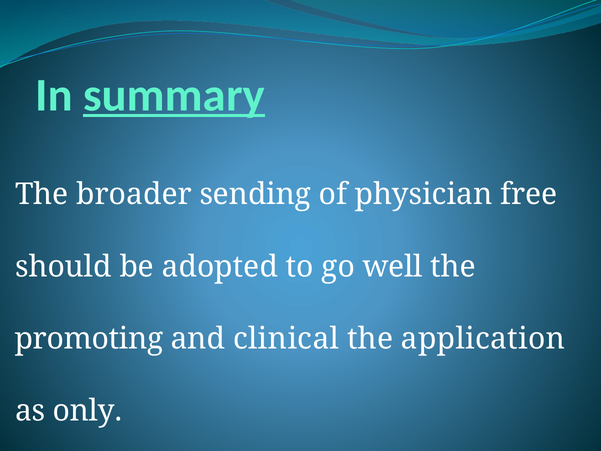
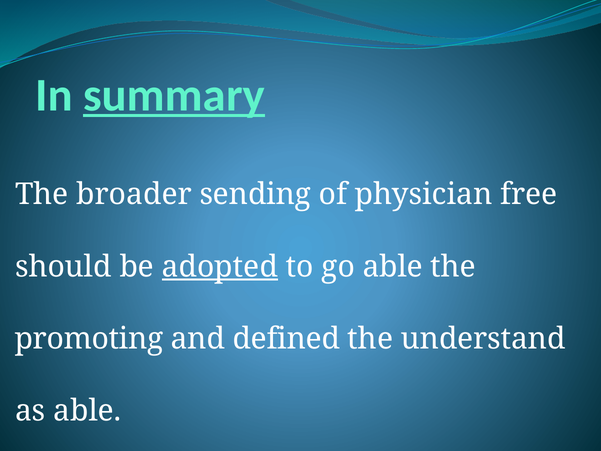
adopted underline: none -> present (220, 266)
go well: well -> able (393, 266)
clinical: clinical -> defined (286, 339)
application: application -> understand (483, 339)
as only: only -> able (87, 411)
